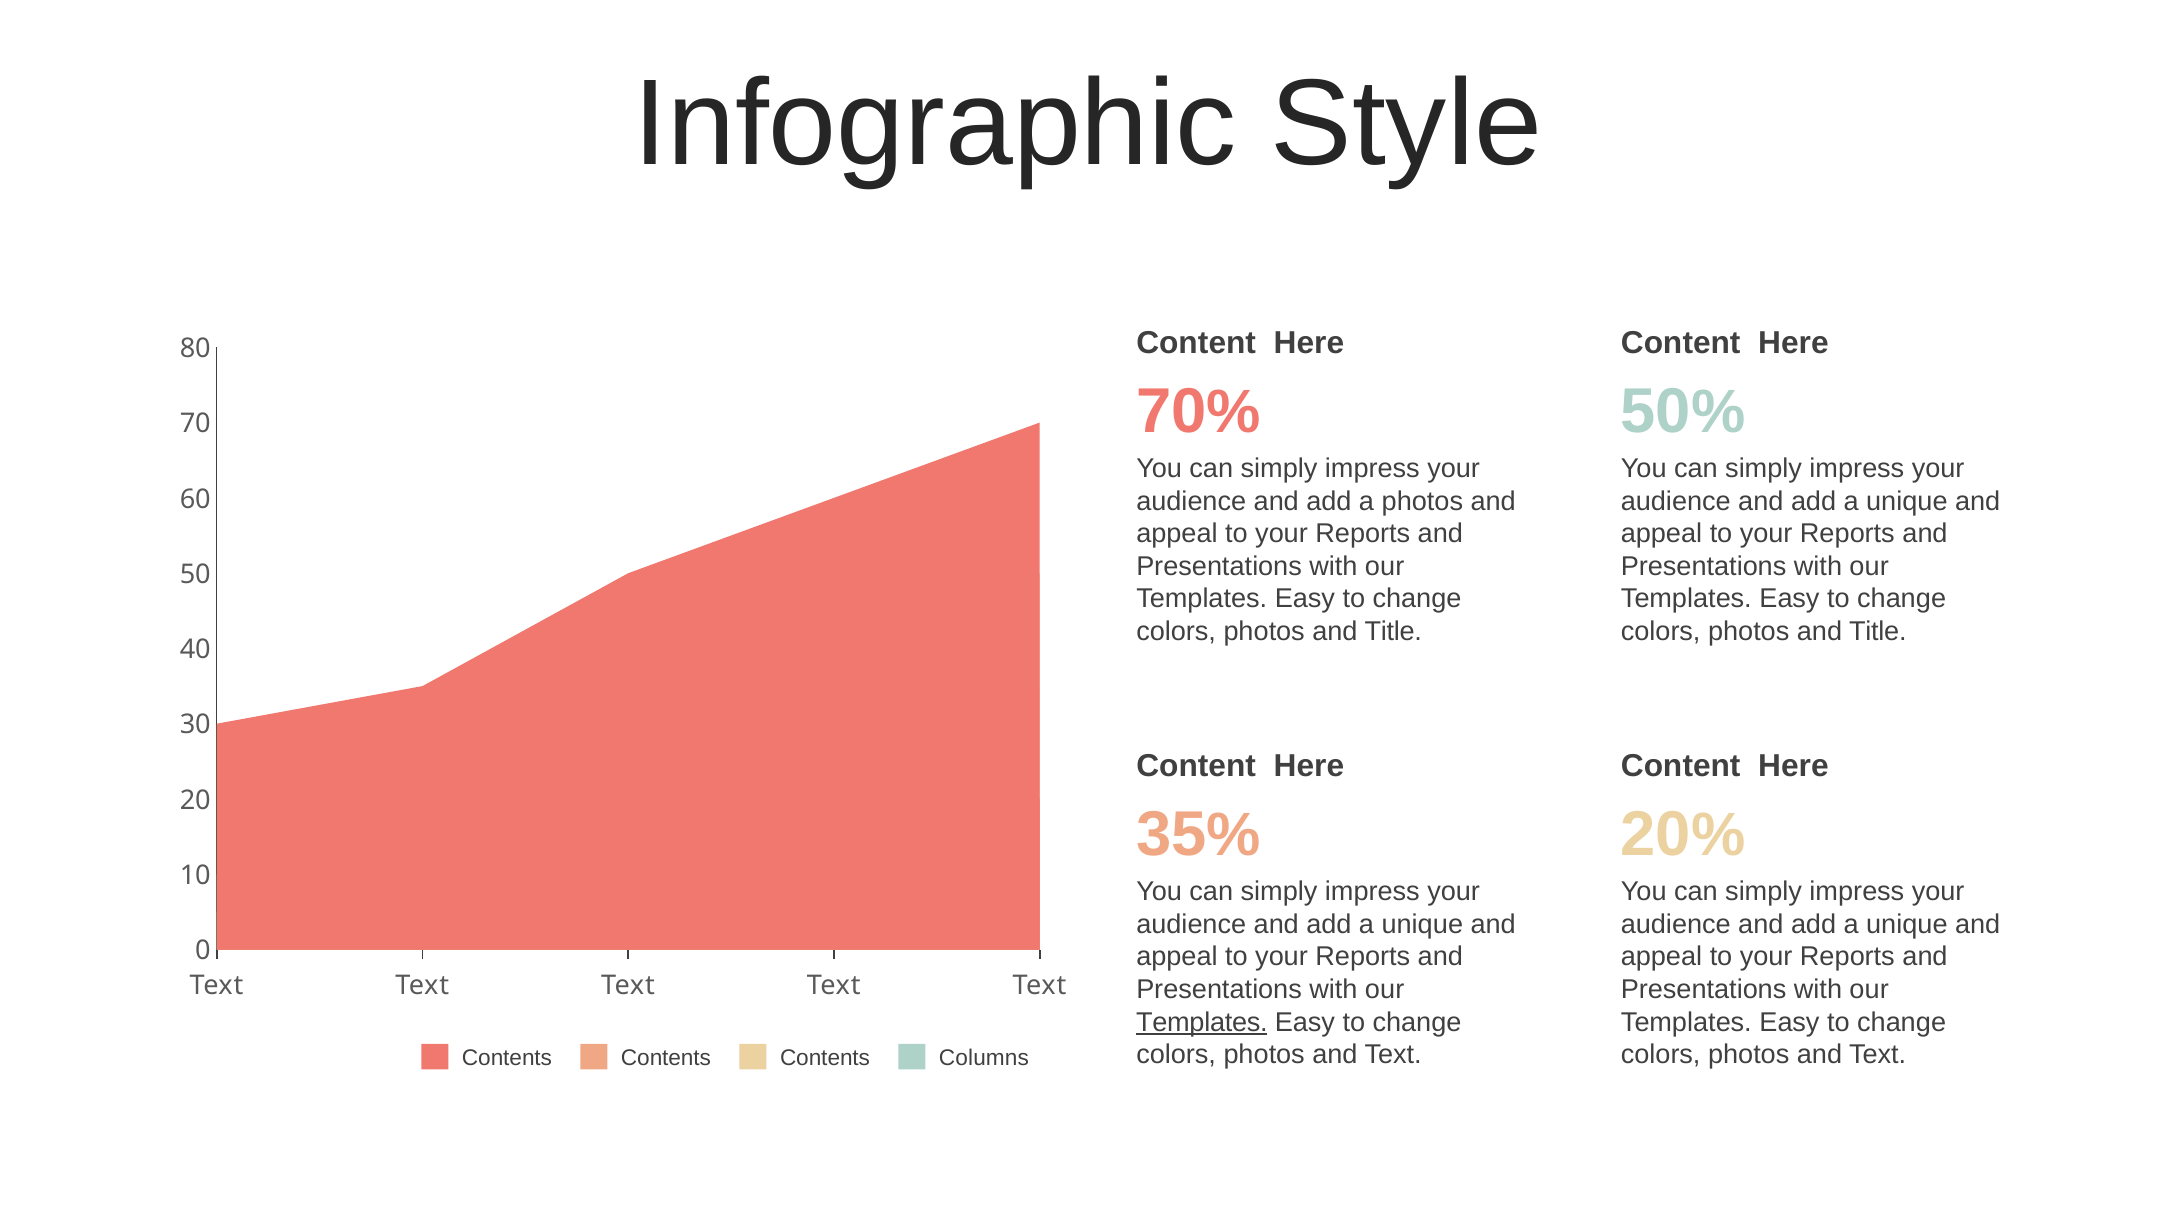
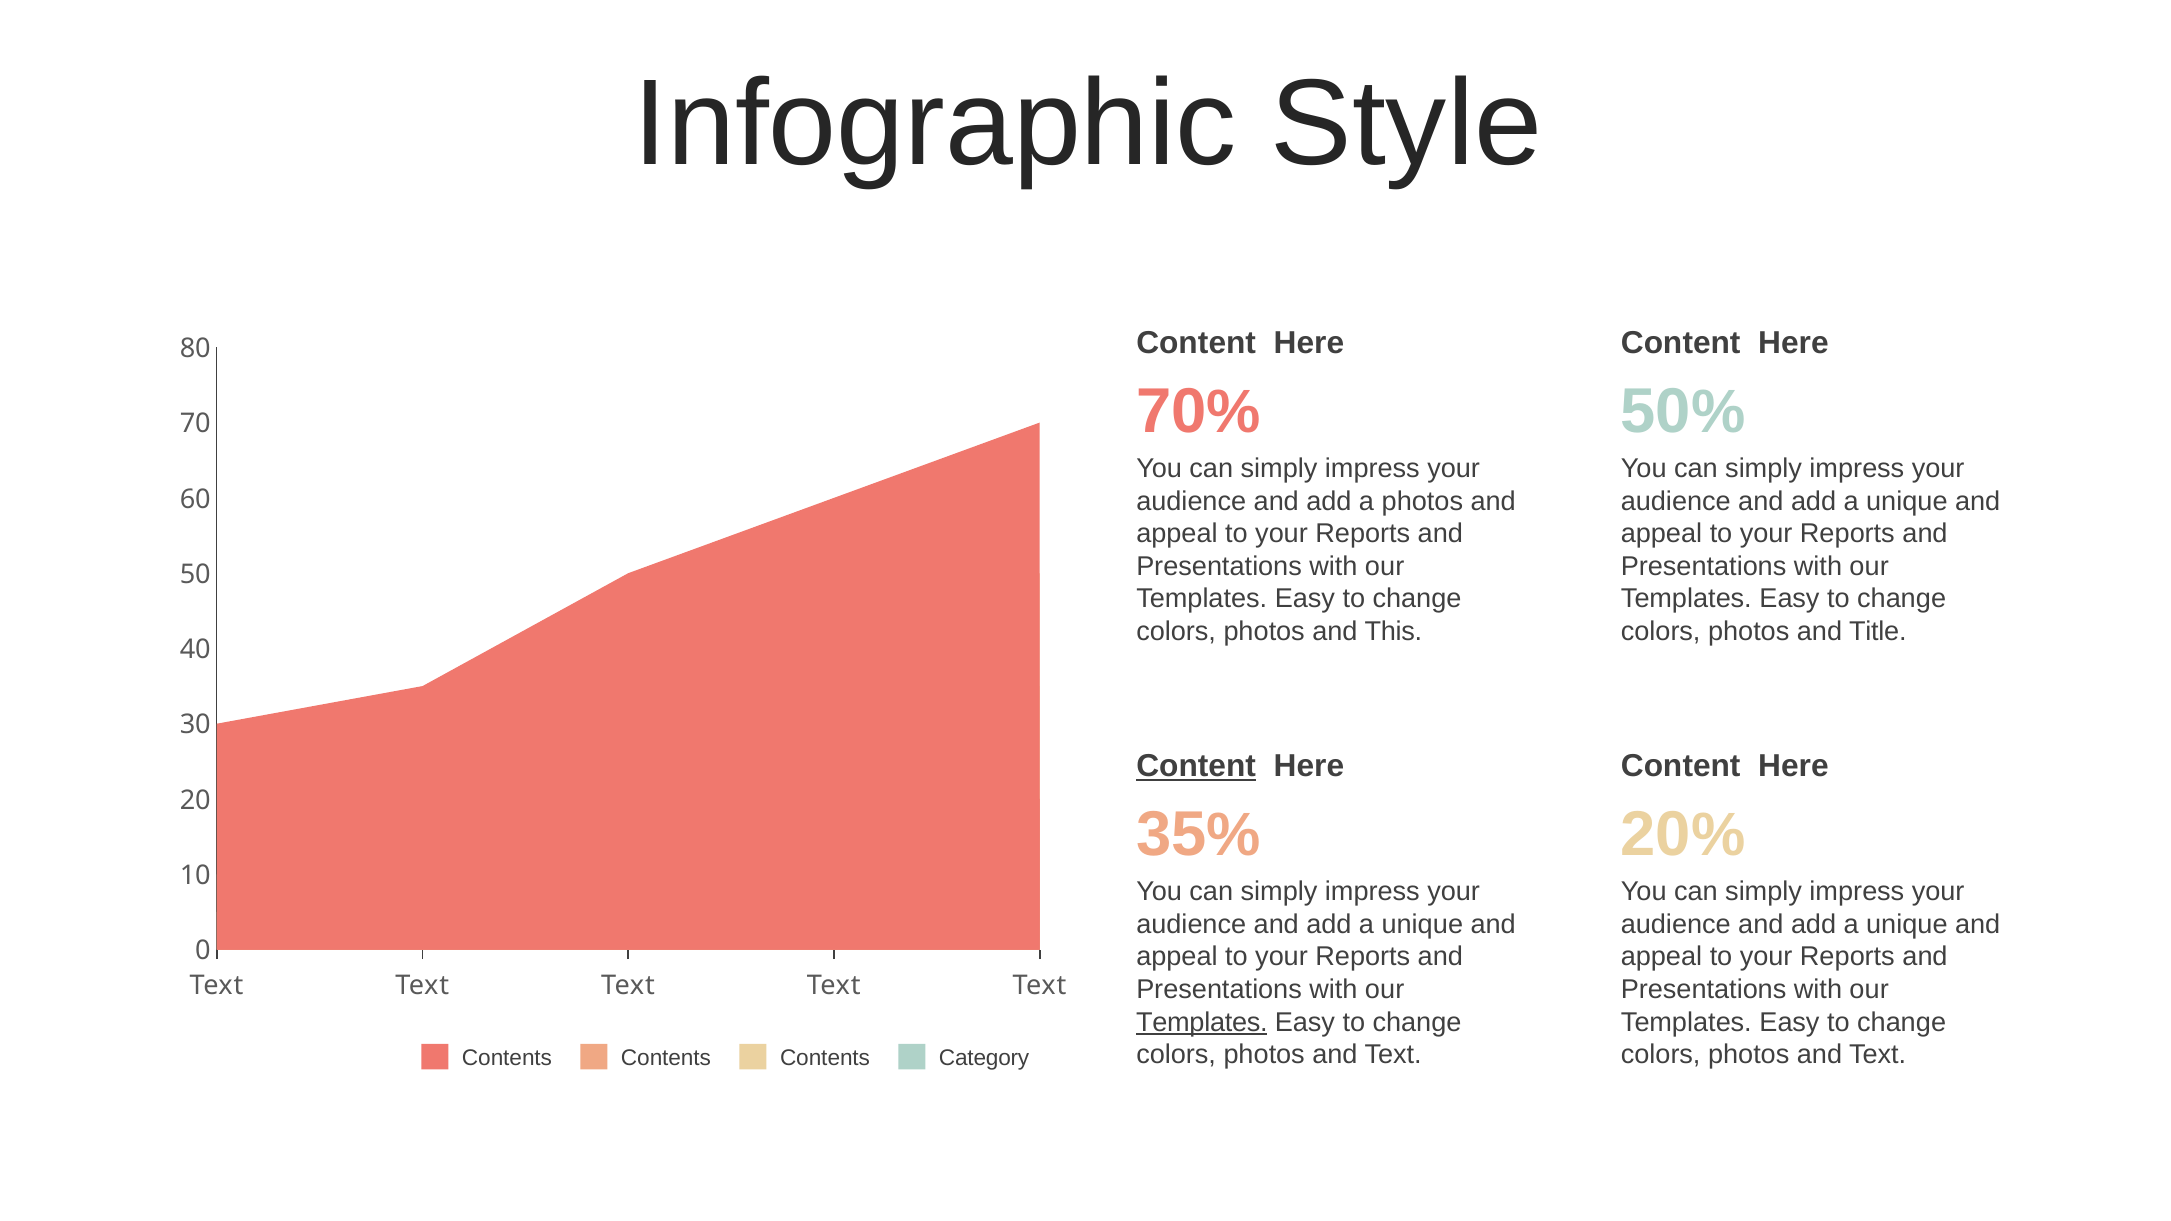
Title: Title -> This (1393, 632)
Content underline: none -> present (1196, 766)
Columns: Columns -> Category (984, 1058)
